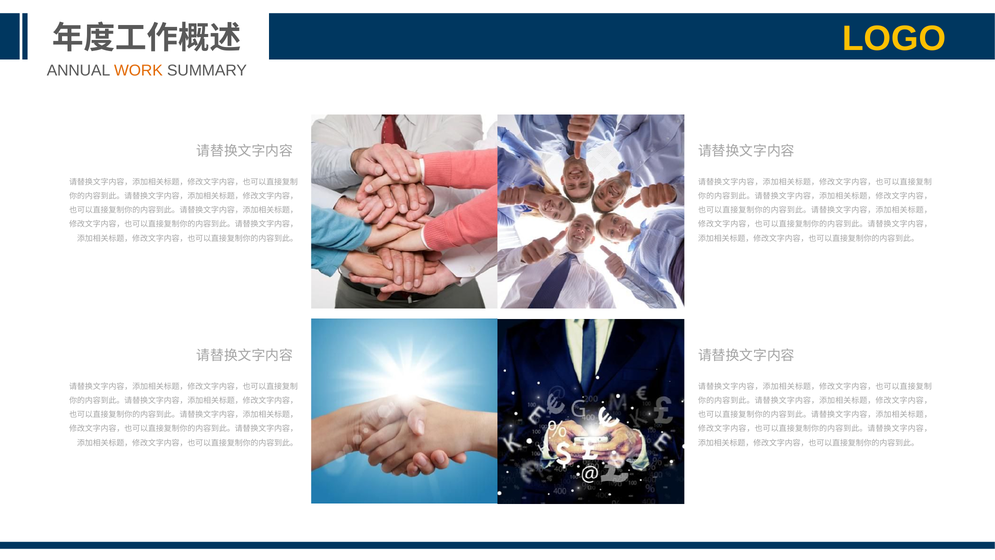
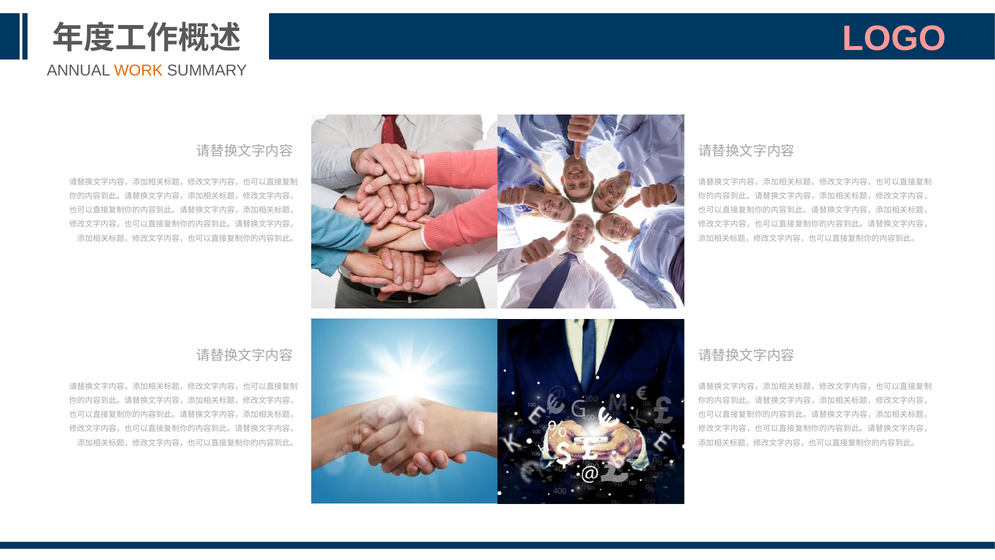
LOGO colour: yellow -> pink (894, 39)
